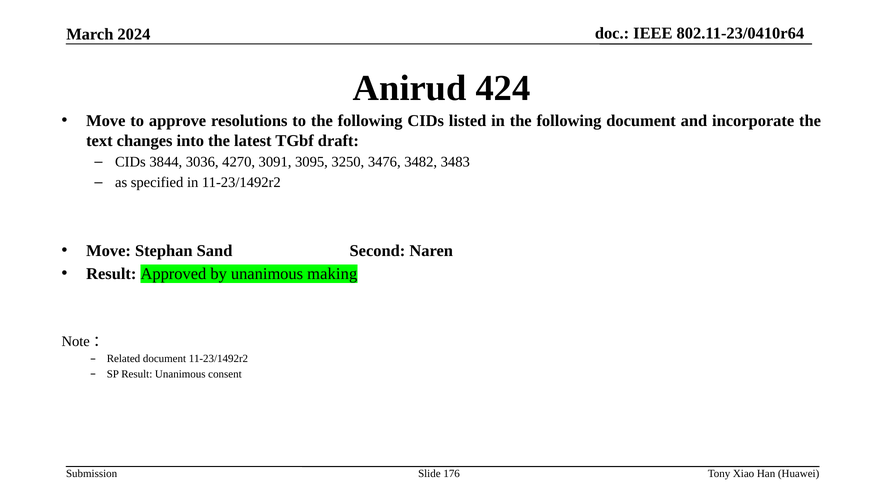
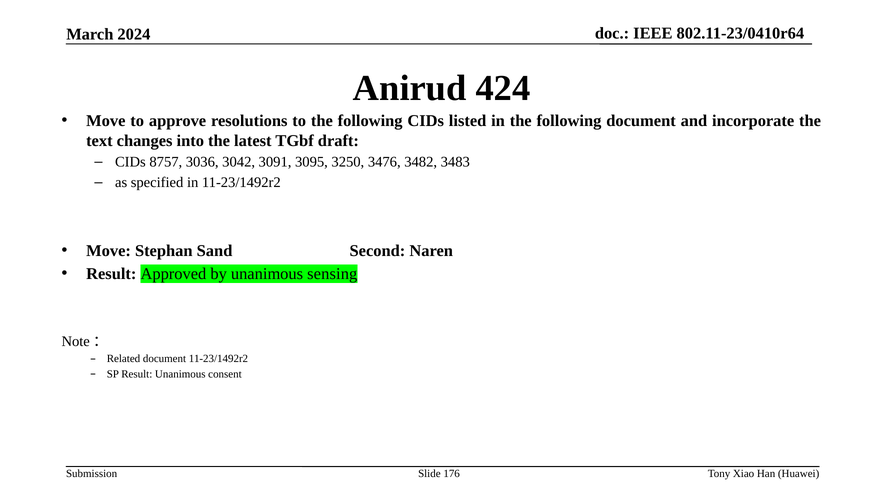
3844: 3844 -> 8757 (166, 162)
4270: 4270 -> 3042 (239, 162)
making: making -> sensing (332, 274)
